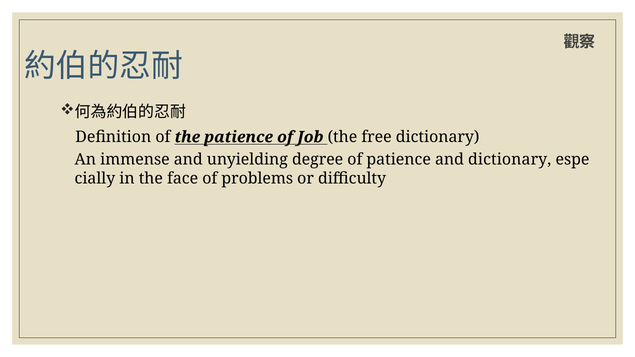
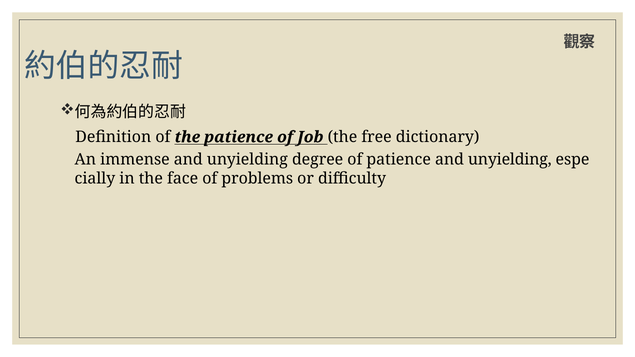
patience and dictionary: dictionary -> unyielding (510, 159)
